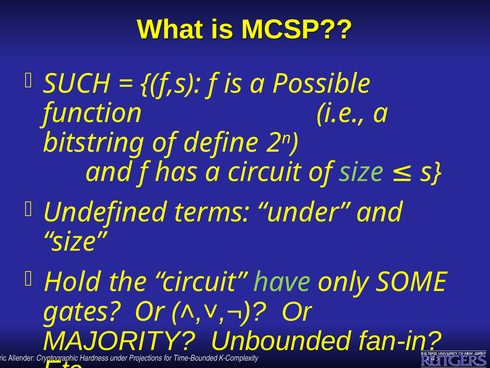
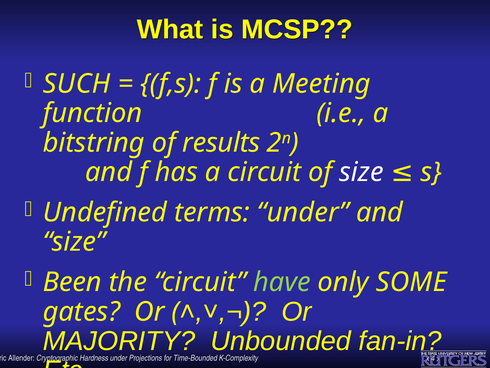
Possible: Possible -> Meeting (321, 84)
define: define -> results (221, 142)
size colour: light green -> white (361, 172)
Hold: Hold -> Been (72, 282)
